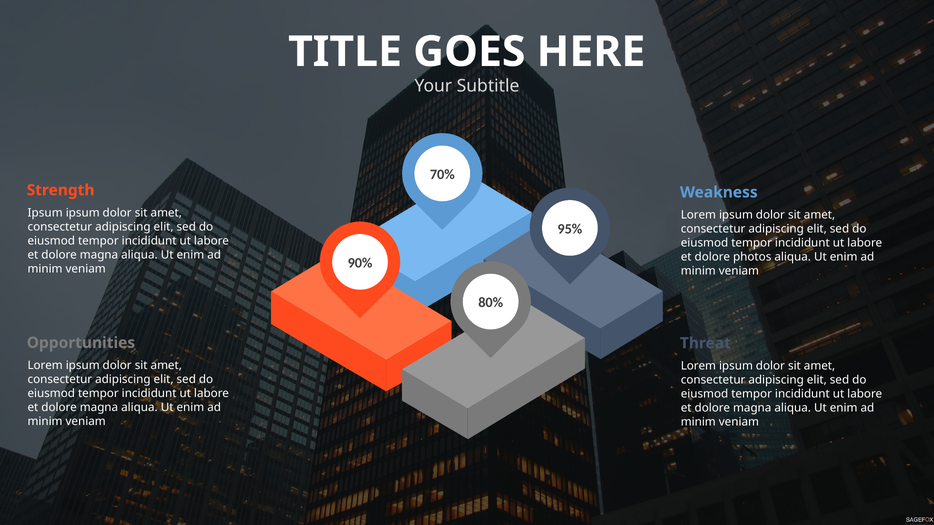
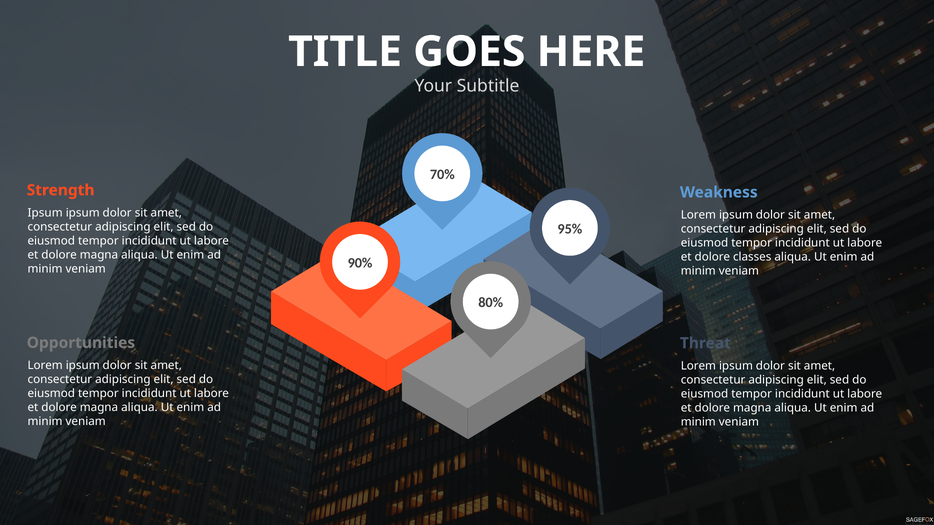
photos: photos -> classes (752, 257)
